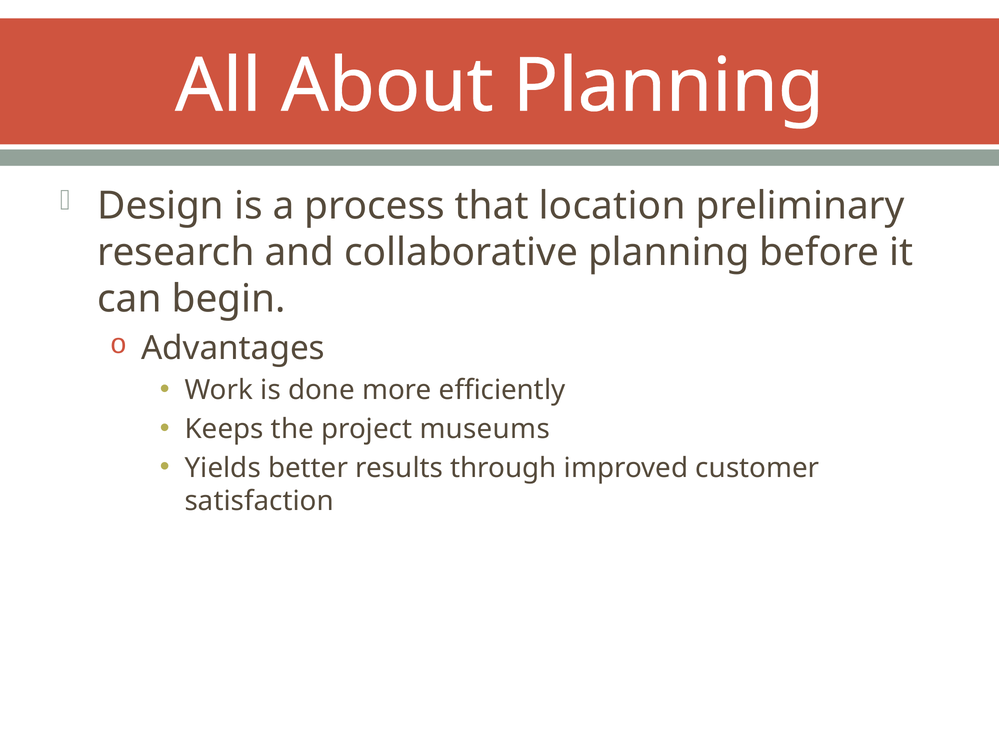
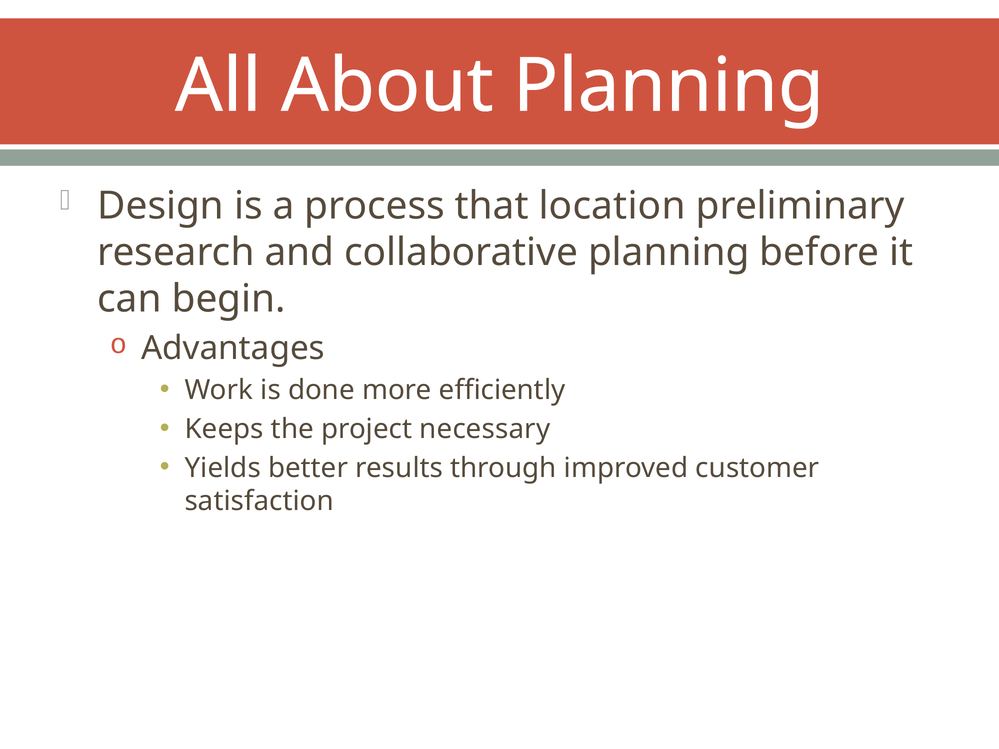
museums: museums -> necessary (485, 429)
